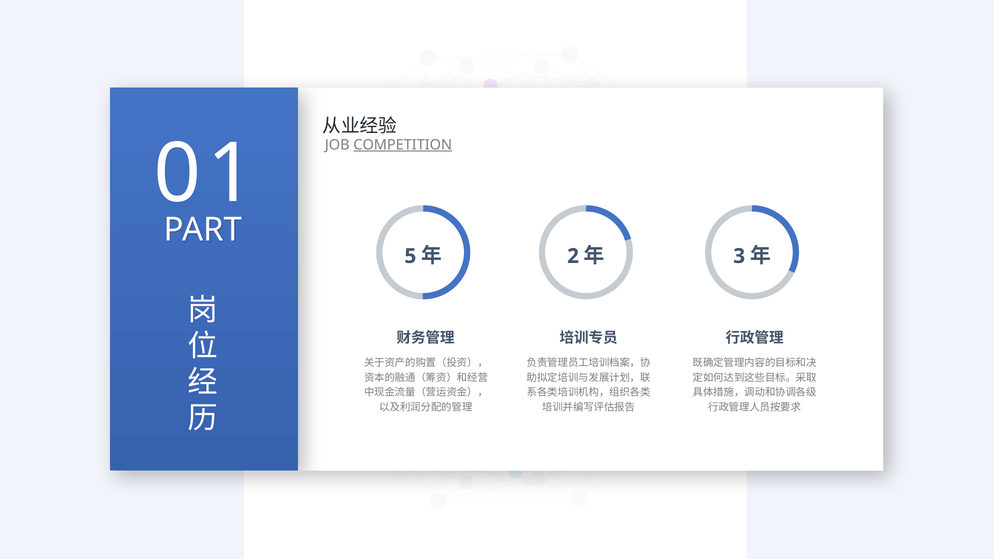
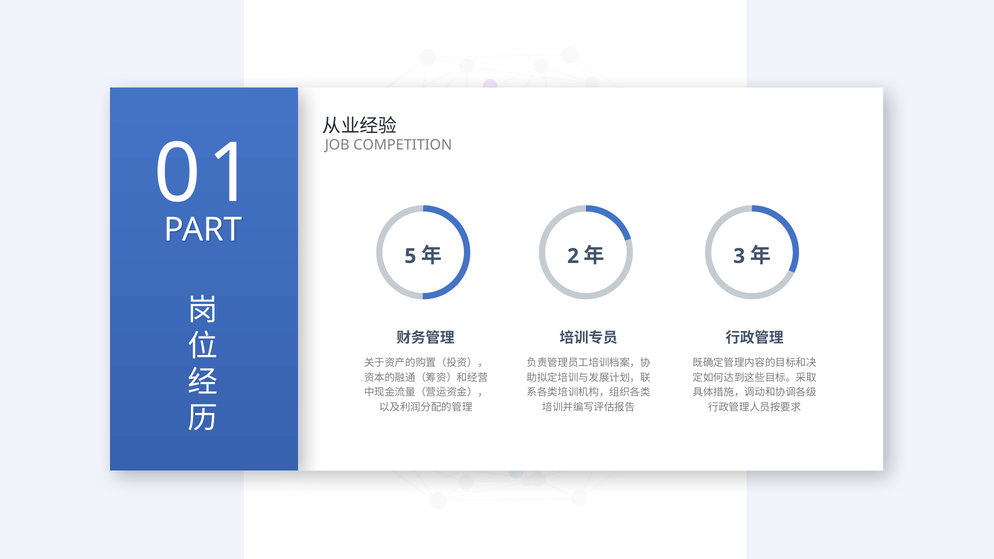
COMPETITION underline: present -> none (403, 145)
